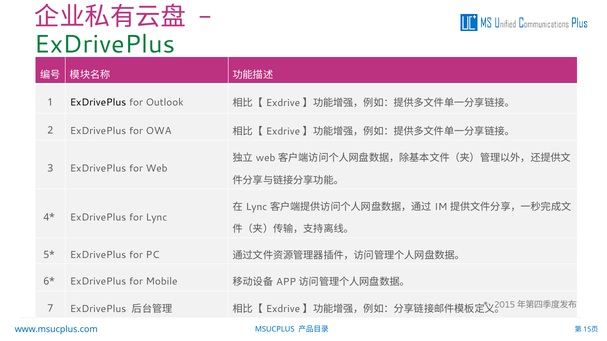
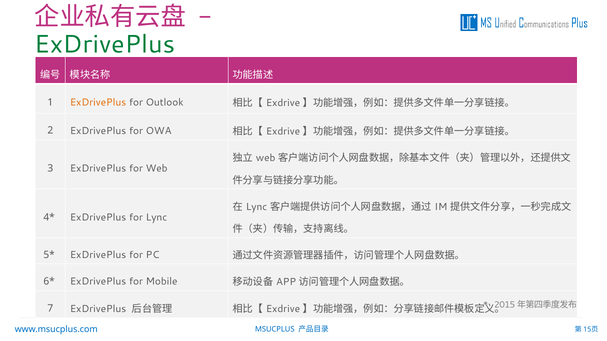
ExDrivePlus colour: black -> orange (98, 103)
